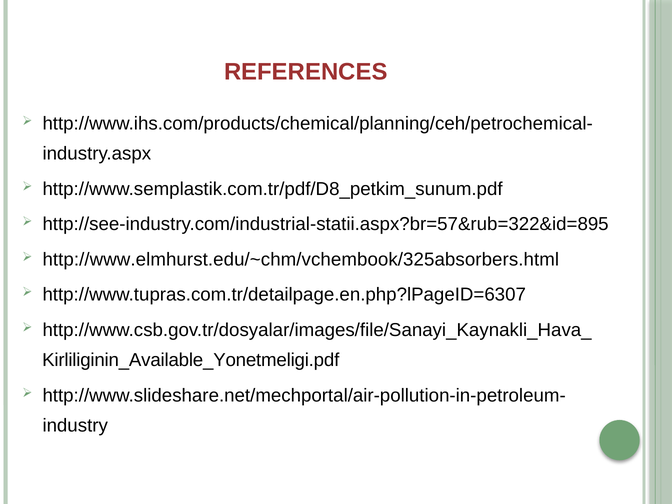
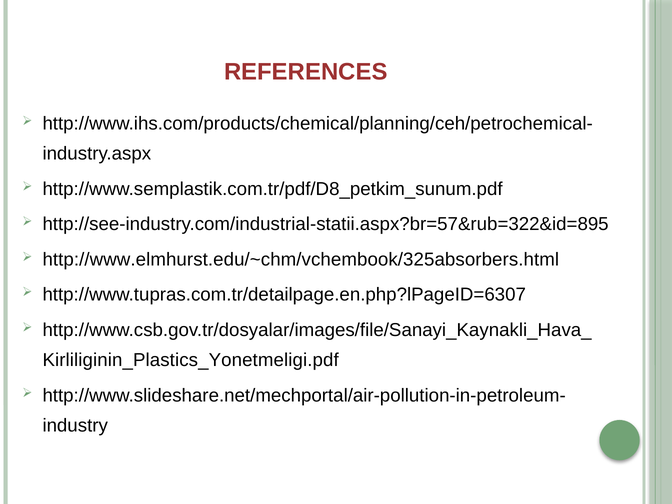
Kirliliginin_Available_Yonetmeligi.pdf: Kirliliginin_Available_Yonetmeligi.pdf -> Kirliliginin_Plastics_Yonetmeligi.pdf (191, 360)
